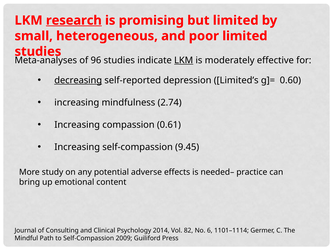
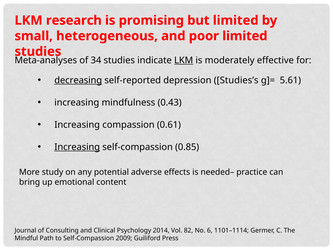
research underline: present -> none (74, 20)
96: 96 -> 34 (96, 60)
Limited’s: Limited’s -> Studies’s (236, 80)
0.60: 0.60 -> 5.61 (290, 80)
2.74: 2.74 -> 0.43 (170, 102)
Increasing underline: none -> present (77, 147)
9.45: 9.45 -> 0.85 (187, 147)
